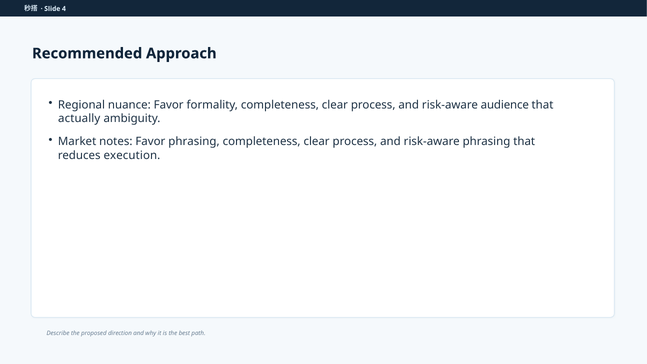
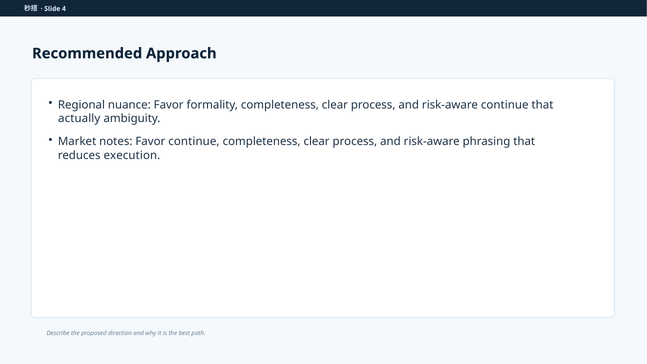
risk-aware audience: audience -> continue (505, 105)
Favor phrasing: phrasing -> continue (194, 142)
